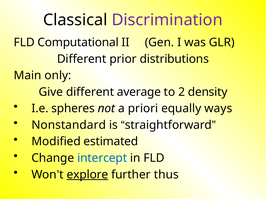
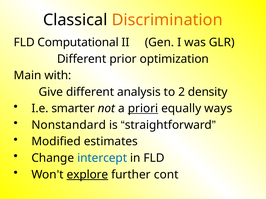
Discrimination colour: purple -> orange (167, 20)
distributions: distributions -> optimization (174, 59)
only: only -> with (58, 76)
average: average -> analysis (139, 92)
spheres: spheres -> smarter (73, 109)
priori underline: none -> present (143, 109)
estimated: estimated -> estimates (111, 142)
thus: thus -> cont (166, 175)
